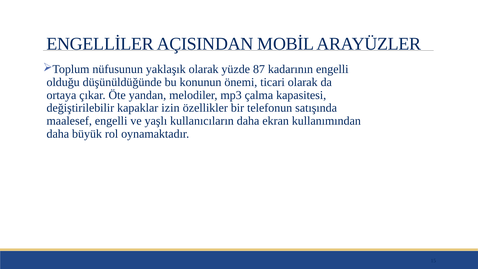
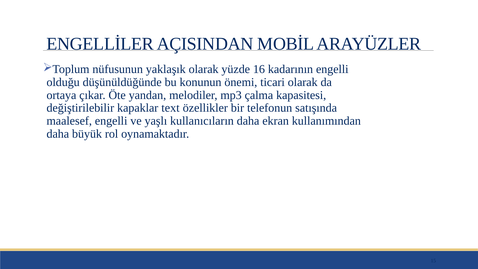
87: 87 -> 16 (259, 69)
izin: izin -> text (170, 108)
